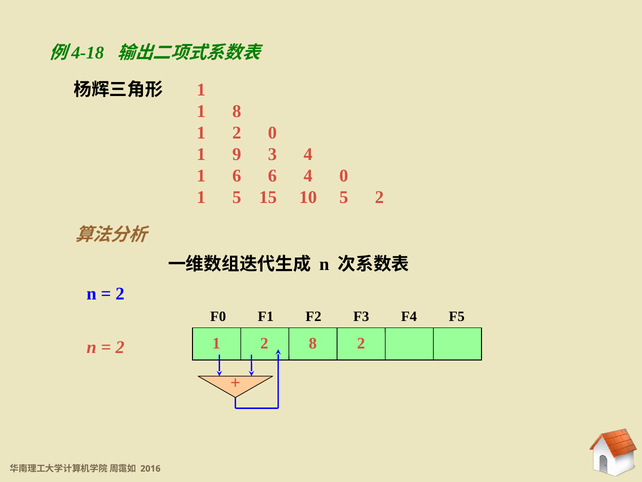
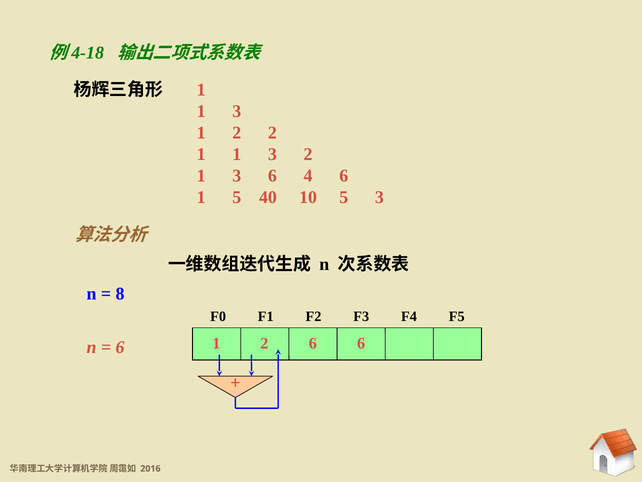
8: 8 -> 3 (237, 111)
2 0: 0 -> 2 (272, 133)
9: 9 -> 1 (237, 154)
3 4: 4 -> 2 (308, 154)
6: 6 -> 3 (237, 176)
4 0: 0 -> 6 (344, 176)
15: 15 -> 40 (268, 197)
5 2: 2 -> 3 (379, 197)
2: 2 -> 8 (120, 293)
8: 8 -> 6 (313, 343)
2 2: 2 -> 6 (361, 343)
2: 2 -> 6 (120, 347)
